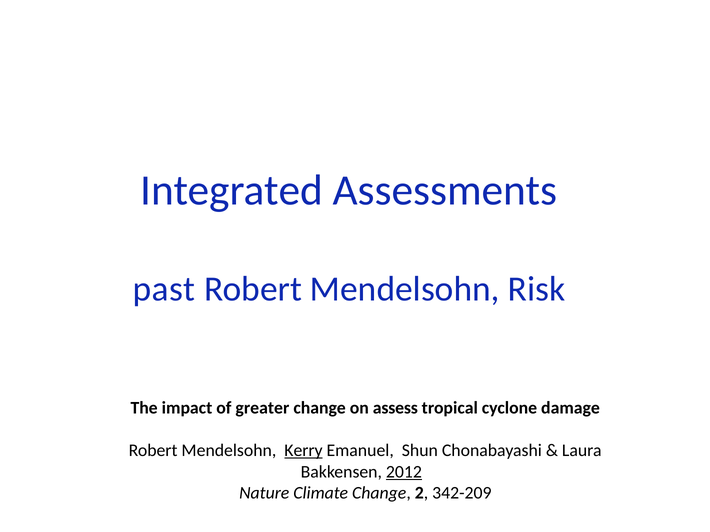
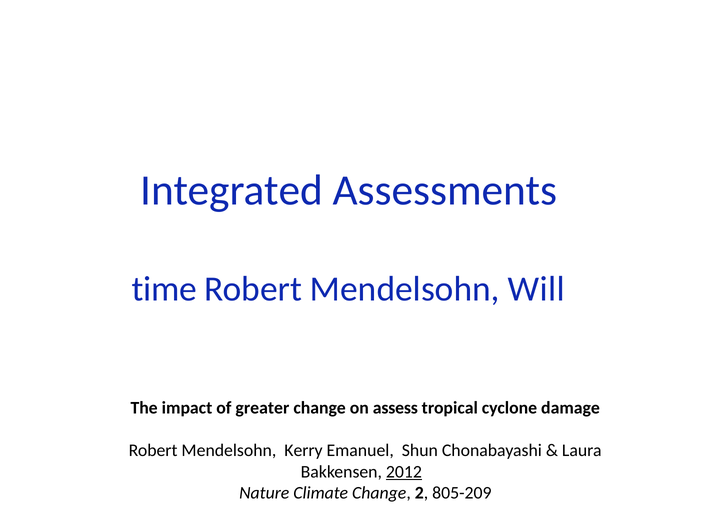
past: past -> time (164, 289)
Risk: Risk -> Will (536, 289)
Kerry underline: present -> none (303, 451)
342-209: 342-209 -> 805-209 (462, 493)
